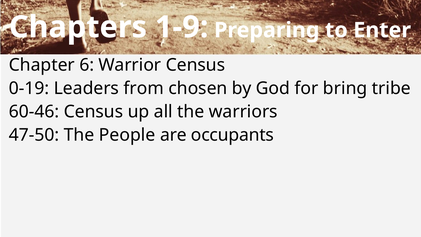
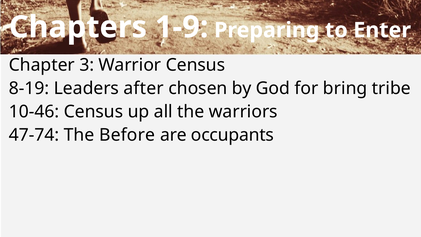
6: 6 -> 3 (87, 65)
0-19: 0-19 -> 8-19 (29, 88)
from: from -> after (144, 88)
60-46: 60-46 -> 10-46 (34, 112)
47-50: 47-50 -> 47-74 (34, 135)
People: People -> Before (127, 135)
